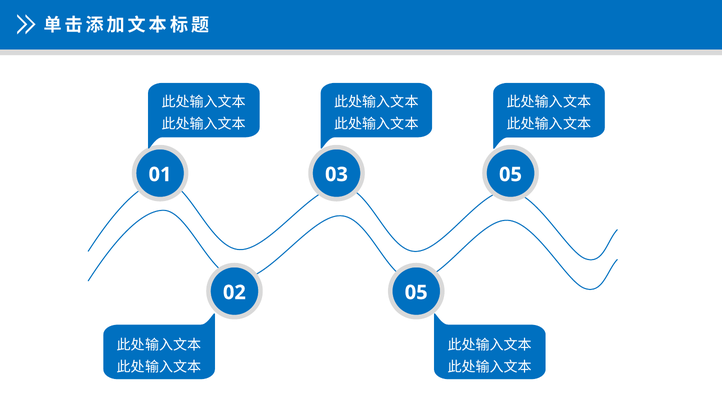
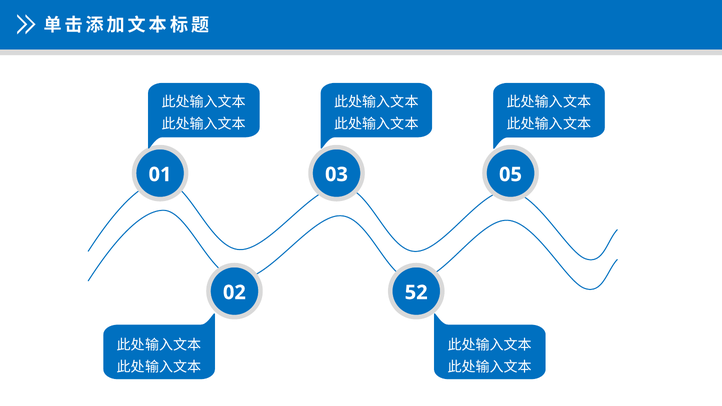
02 05: 05 -> 52 (416, 293)
